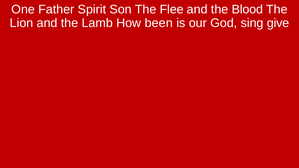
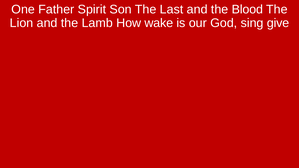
Flee: Flee -> Last (172, 9)
been: been -> wake (159, 23)
